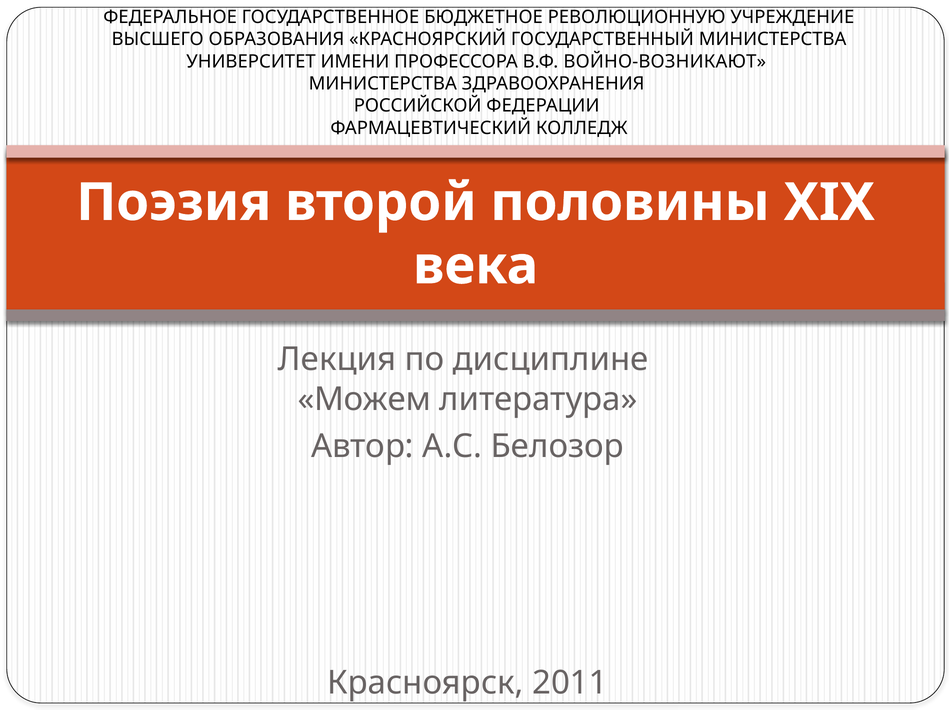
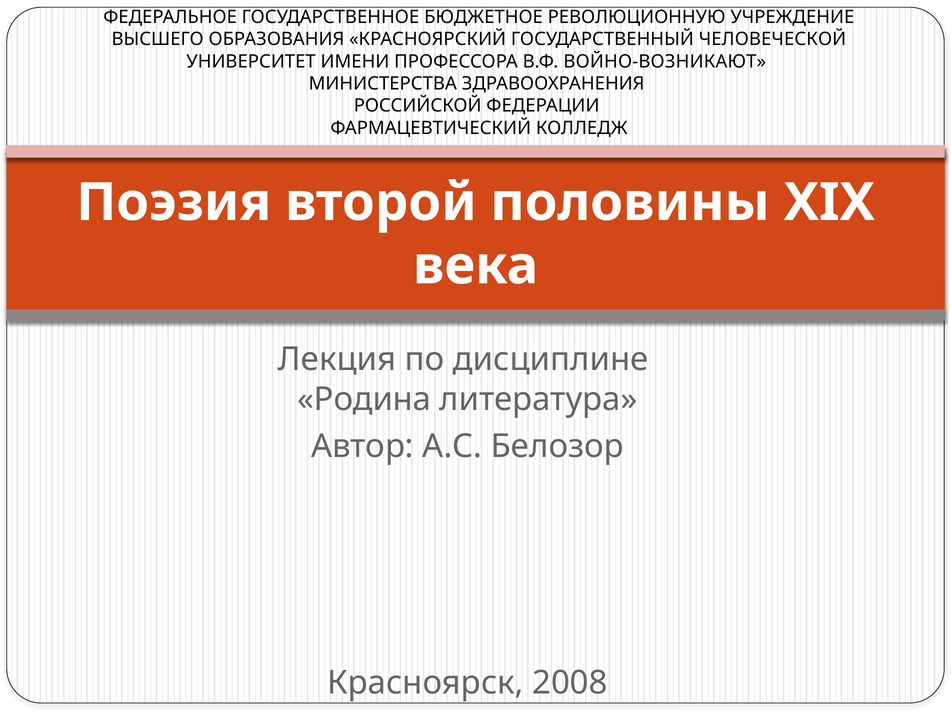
ГОСУДАРСТВЕННЫЙ МИНИСТЕРСТВА: МИНИСТЕРСТВА -> ЧЕЛОВЕЧЕСКОЙ (772, 39)
Можем: Можем -> Родина (364, 399)
2011: 2011 -> 2008 (570, 683)
